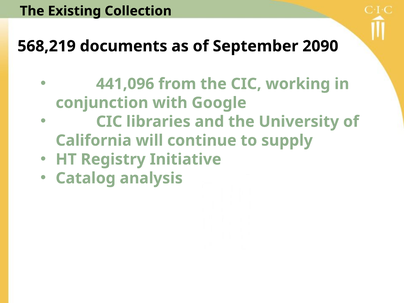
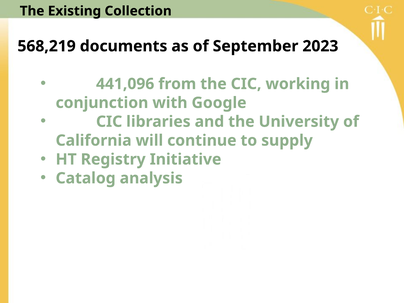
2090: 2090 -> 2023 (320, 46)
